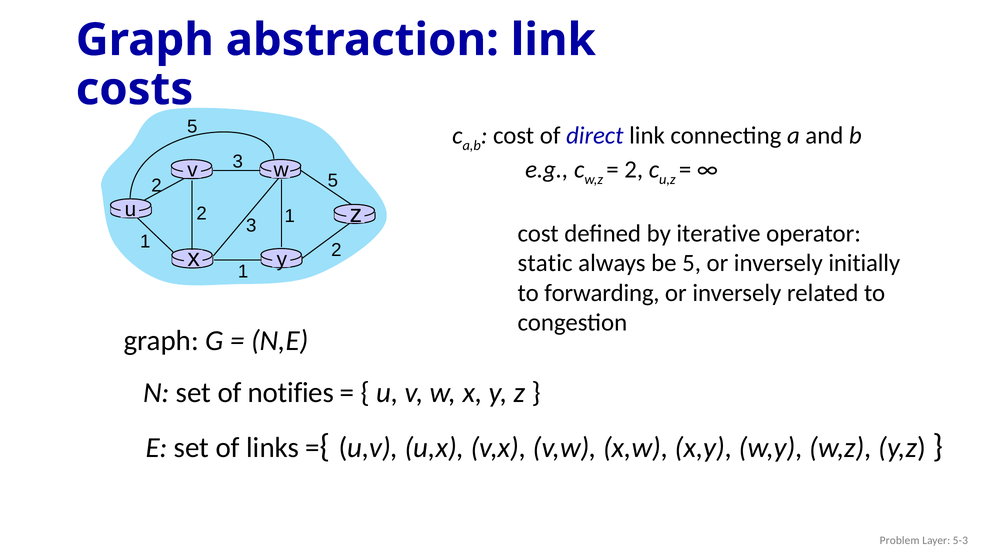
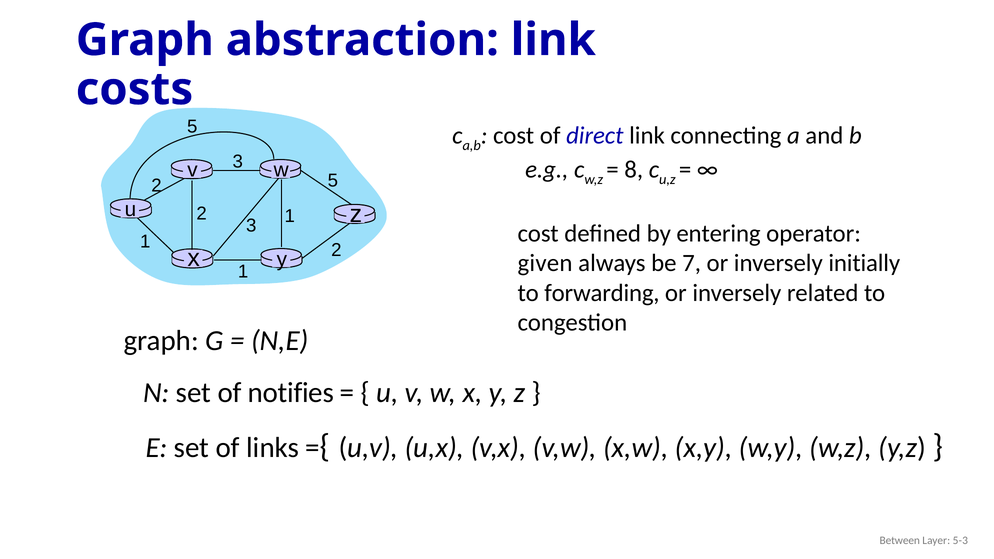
2: 2 -> 8 (634, 170)
iterative: iterative -> entering (719, 233)
static: static -> given (545, 263)
be 5: 5 -> 7 (692, 263)
Problem: Problem -> Between (900, 541)
